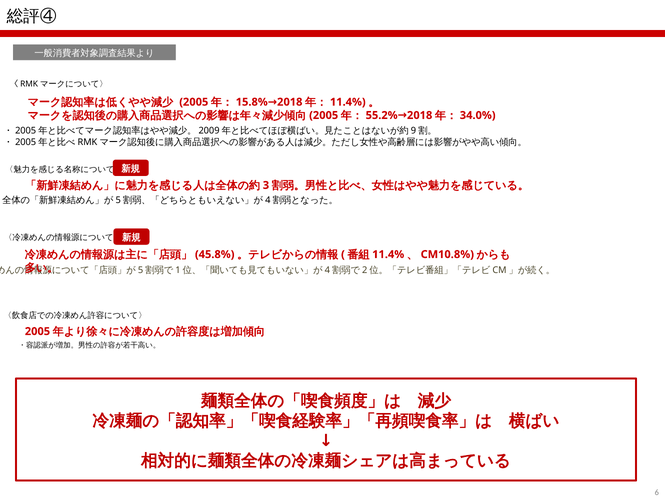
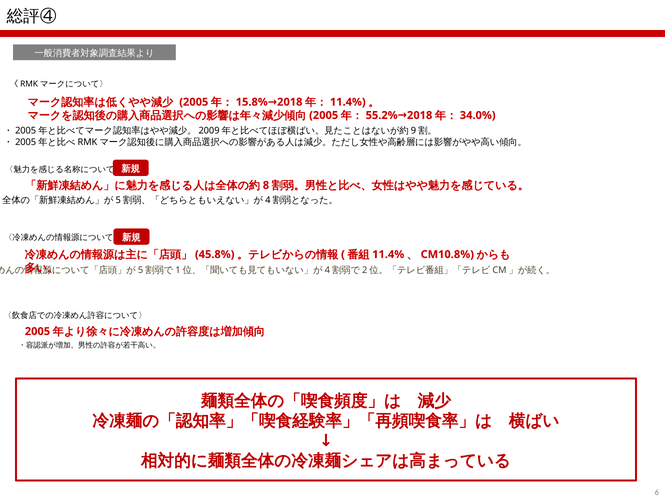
3: 3 -> 8 (266, 185)
